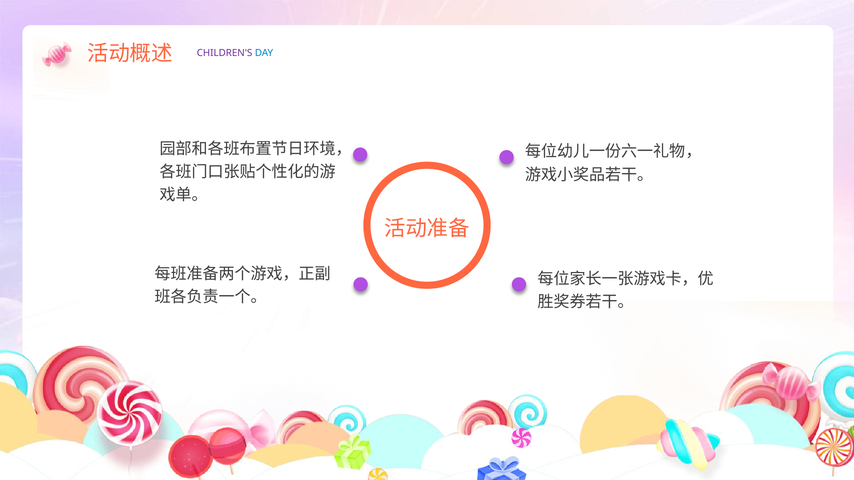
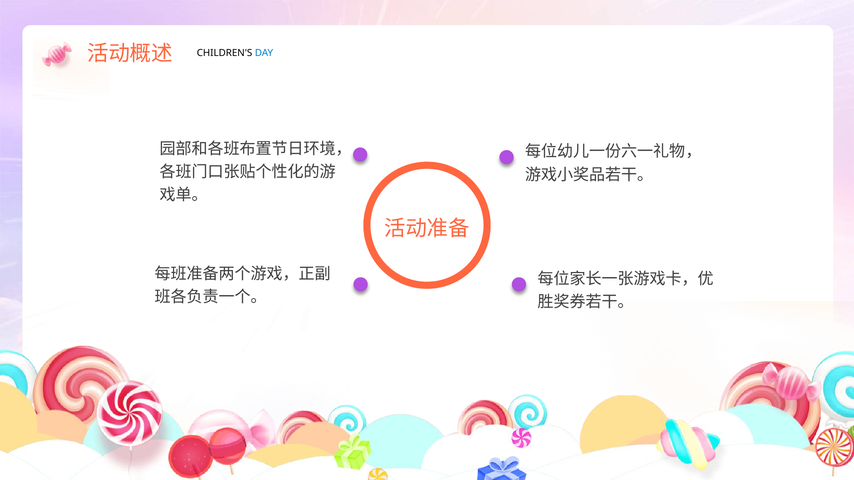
CHILDREN'S colour: purple -> black (225, 53)
